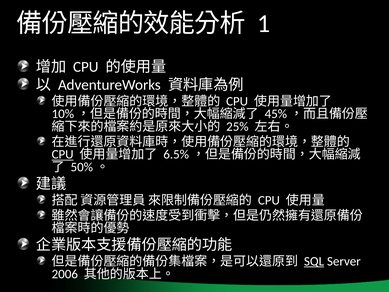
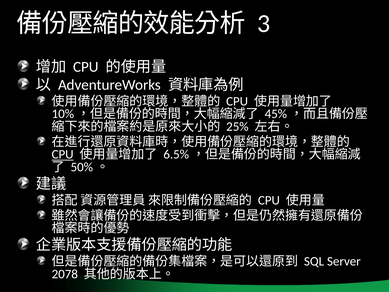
1: 1 -> 3 (264, 24)
SQL underline: present -> none (314, 261)
2006: 2006 -> 2078 (65, 274)
